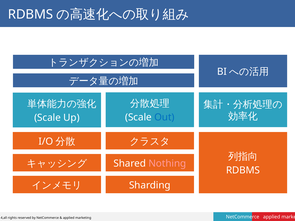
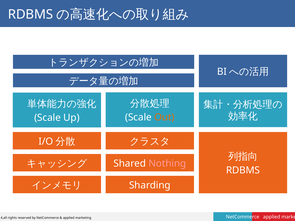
Out colour: blue -> orange (164, 117)
